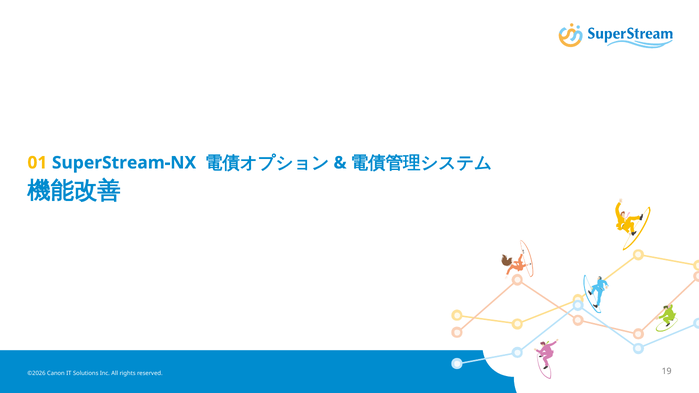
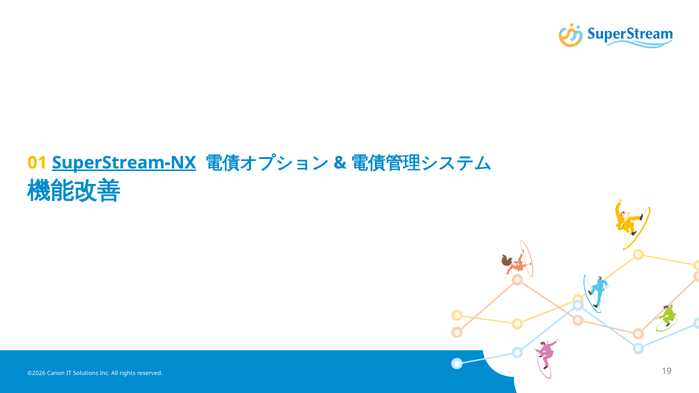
SuperStream-NX underline: none -> present (124, 163)
